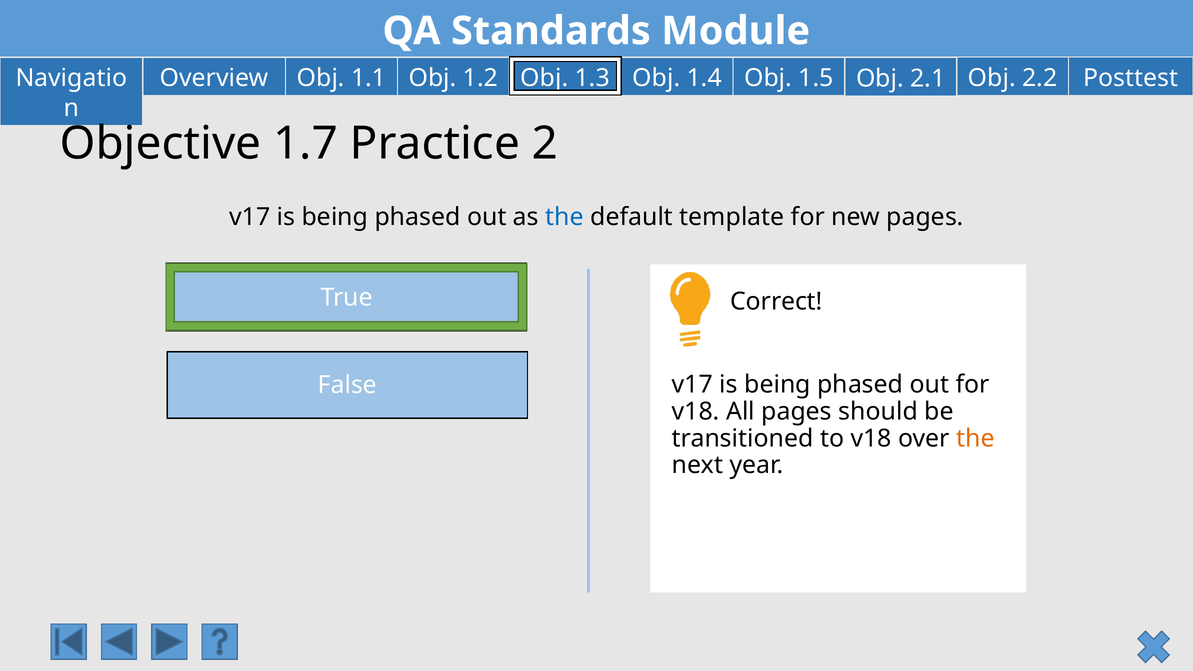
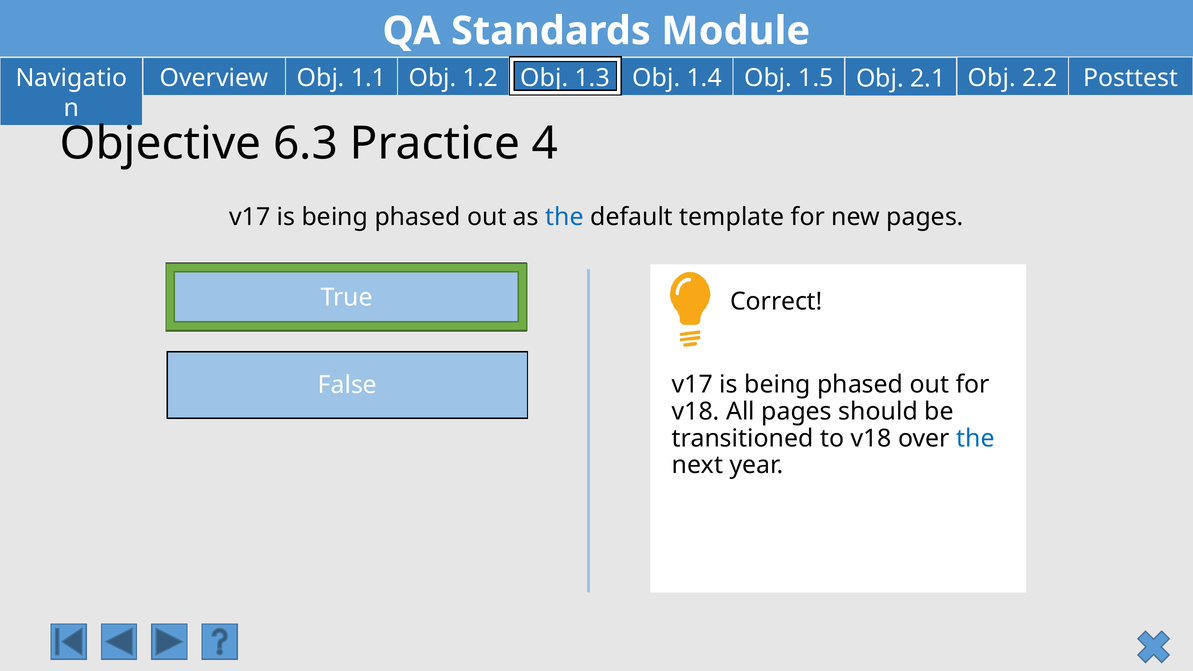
1.7: 1.7 -> 6.3 (306, 143)
2: 2 -> 4 (545, 143)
the colour: orange -> blue (975, 438)
